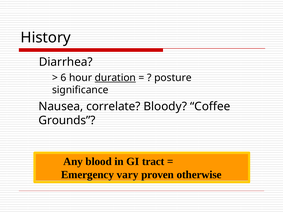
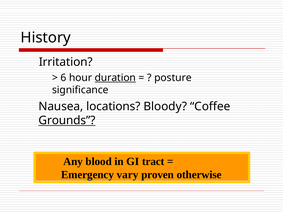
Diarrhea: Diarrhea -> Irritation (66, 62)
correlate: correlate -> locations (113, 106)
Grounds underline: none -> present (67, 121)
